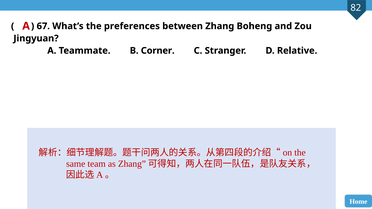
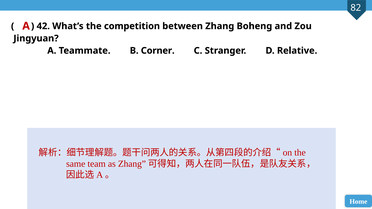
67: 67 -> 42 (43, 26)
preferences: preferences -> competition (132, 26)
